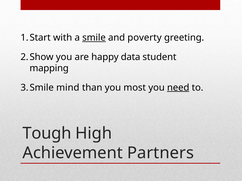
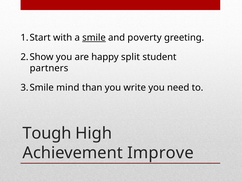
data: data -> split (130, 57)
mapping: mapping -> partners (49, 68)
most: most -> write (135, 88)
need underline: present -> none (178, 88)
Partners: Partners -> Improve (160, 153)
